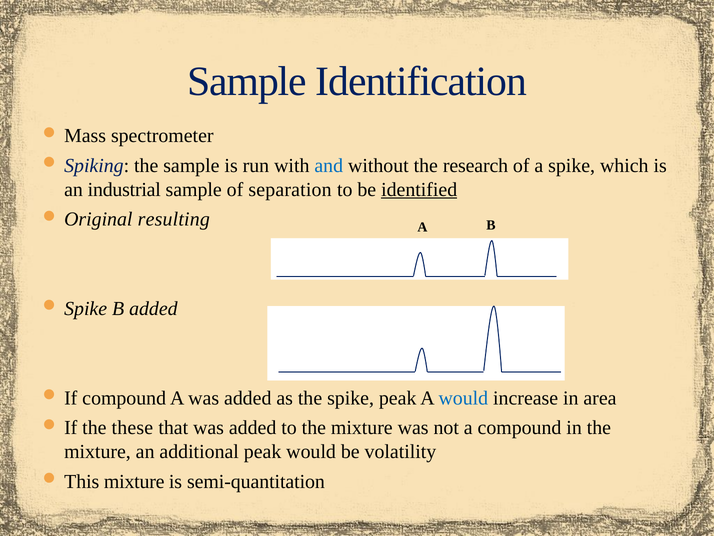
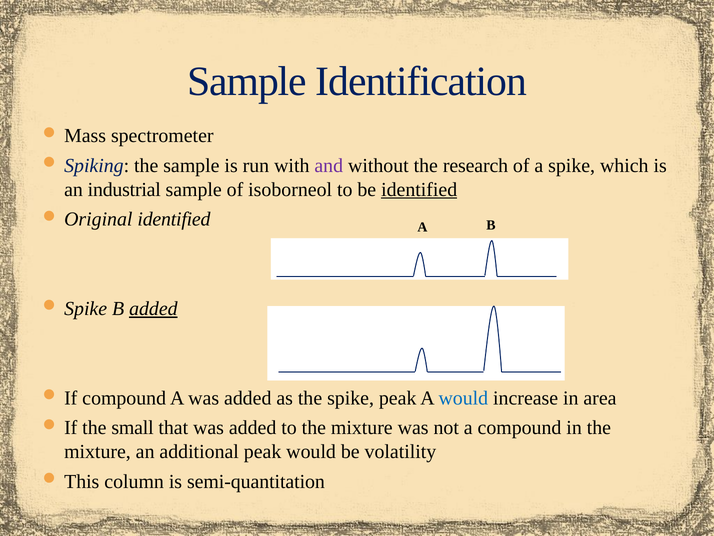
and colour: blue -> purple (329, 166)
separation: separation -> isoborneol (290, 189)
resulting: resulting -> identified (174, 219)
added underline: none -> present (153, 308)
these: these -> small (133, 428)
mixture: mixture -> column (134, 481)
